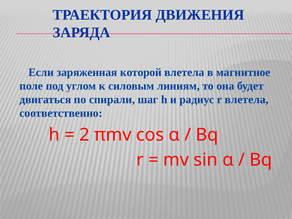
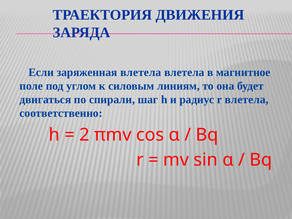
заряженная которой: которой -> влетела (141, 72)
